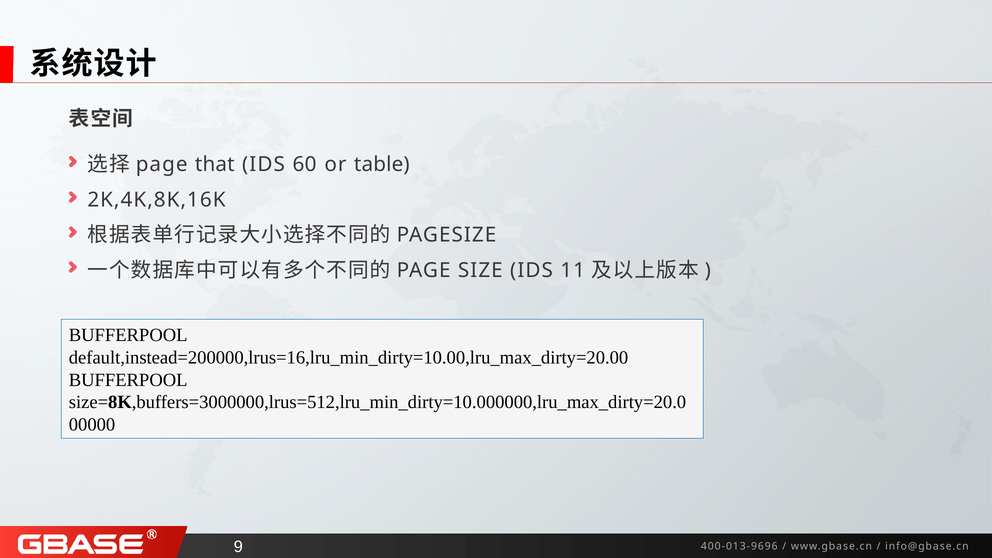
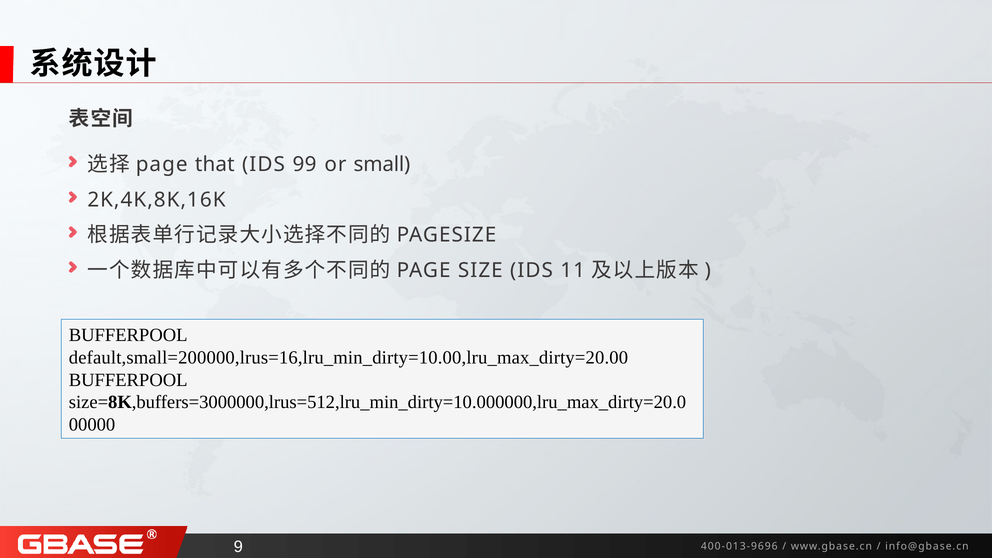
60: 60 -> 99 (305, 165)
table: table -> small (382, 165)
default,instead=200000,lrus=16,lru_min_dirty=10.00,lru_max_dirty=20.00: default,instead=200000,lrus=16,lru_min_dirty=10.00,lru_max_dirty=20.00 -> default,small=200000,lrus=16,lru_min_dirty=10.00,lru_max_dirty=20.00 (348, 358)
